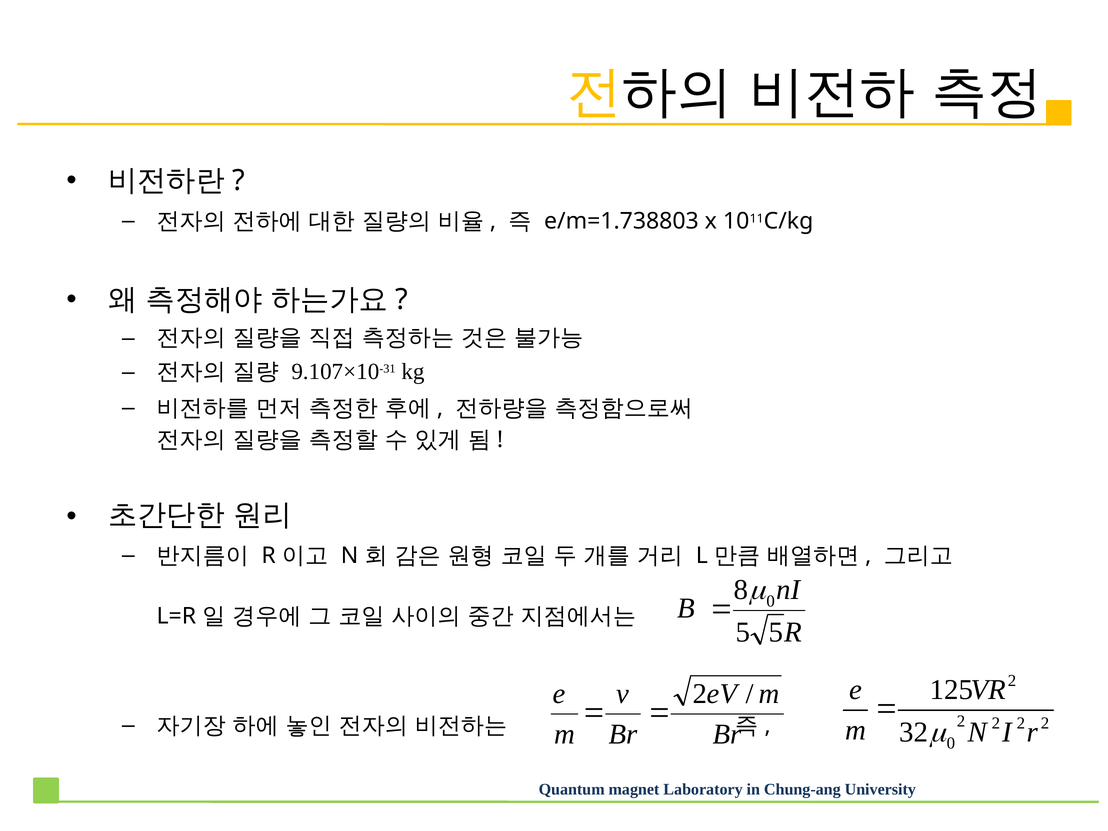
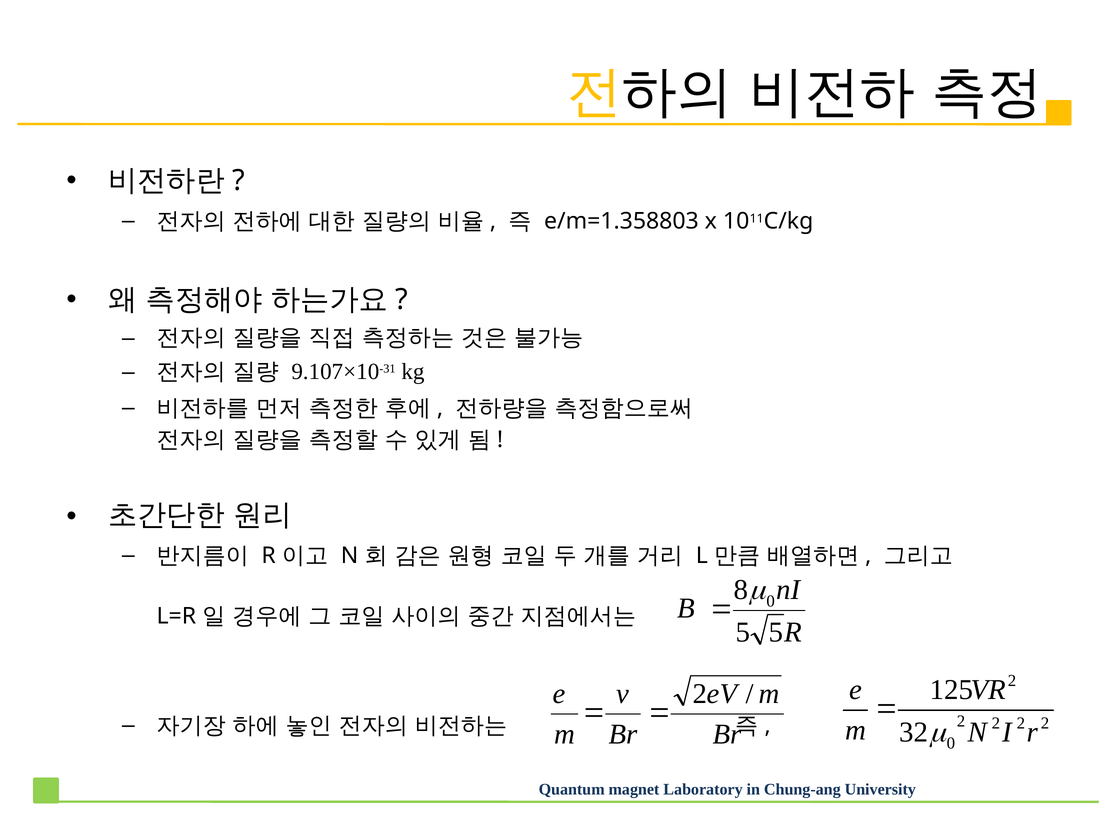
e/m=1.738803: e/m=1.738803 -> e/m=1.358803 (621, 221)
